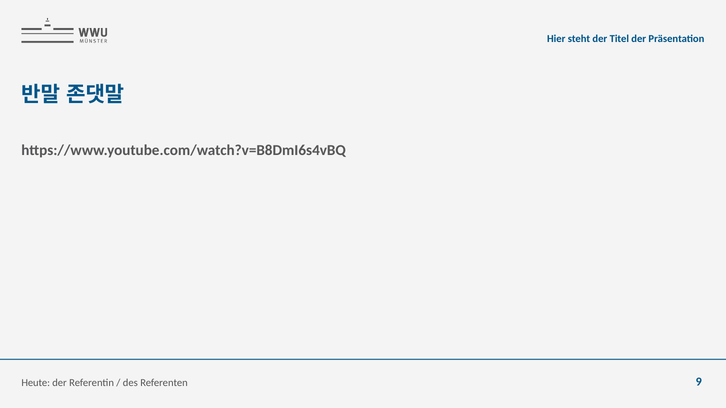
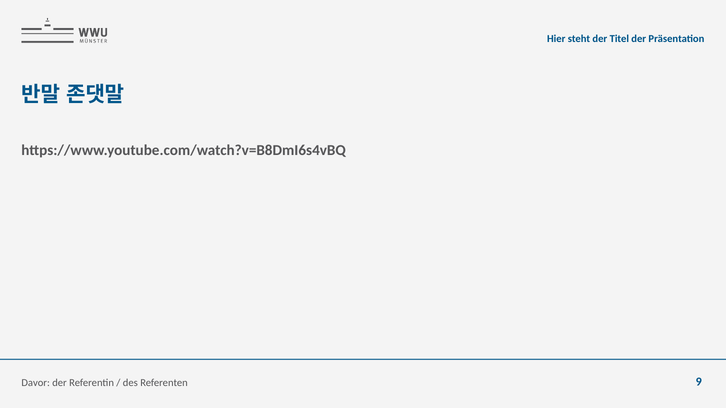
Heute: Heute -> Davor (36, 383)
